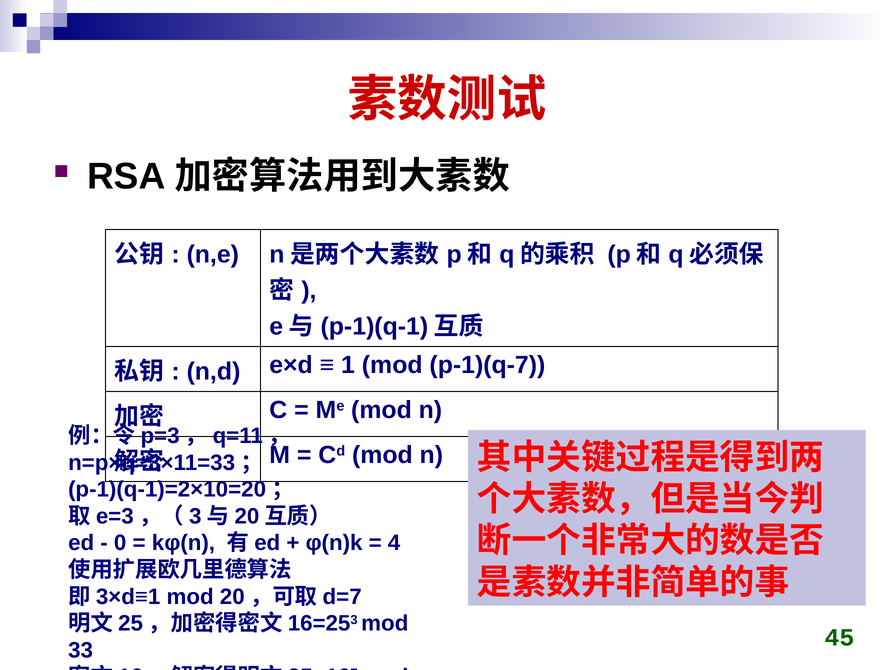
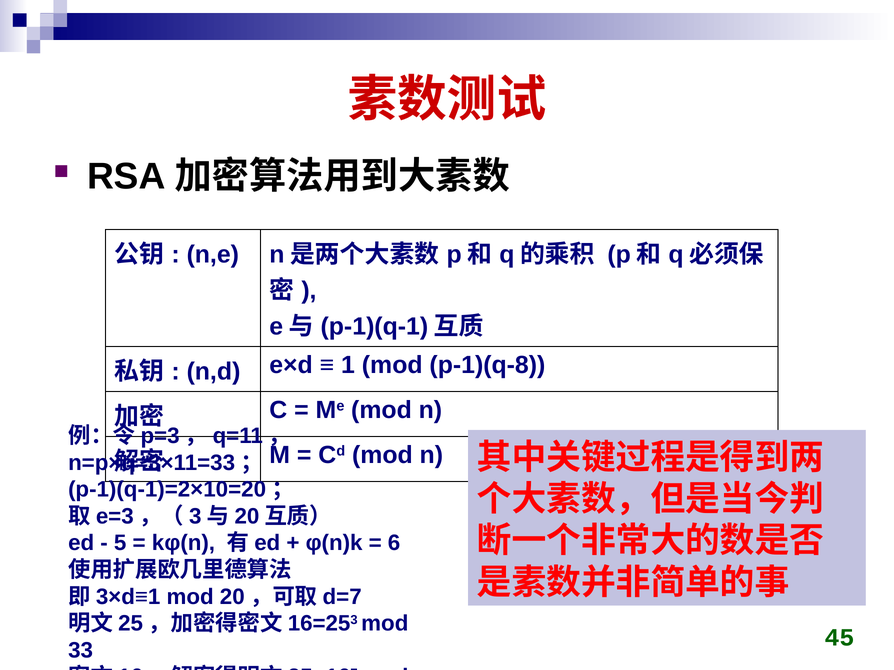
p-1)(q-7: p-1)(q-7 -> p-1)(q-8 (487, 366)
0: 0 -> 5 (120, 543)
4: 4 -> 6 (394, 543)
